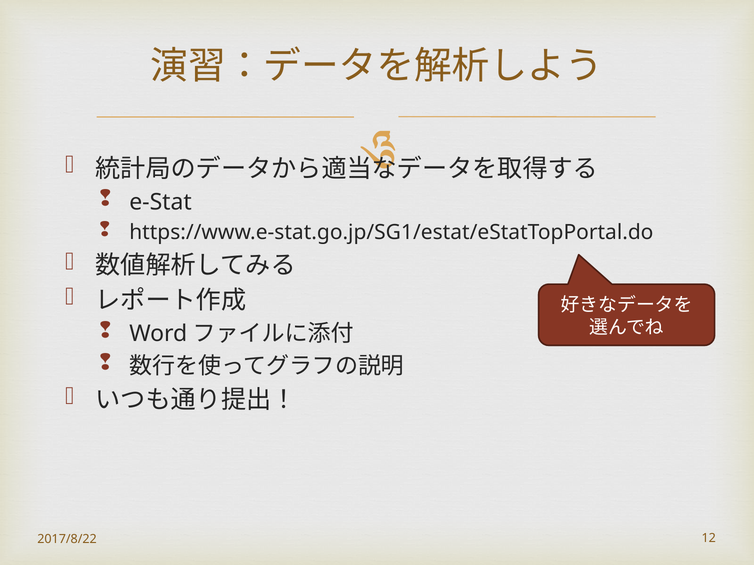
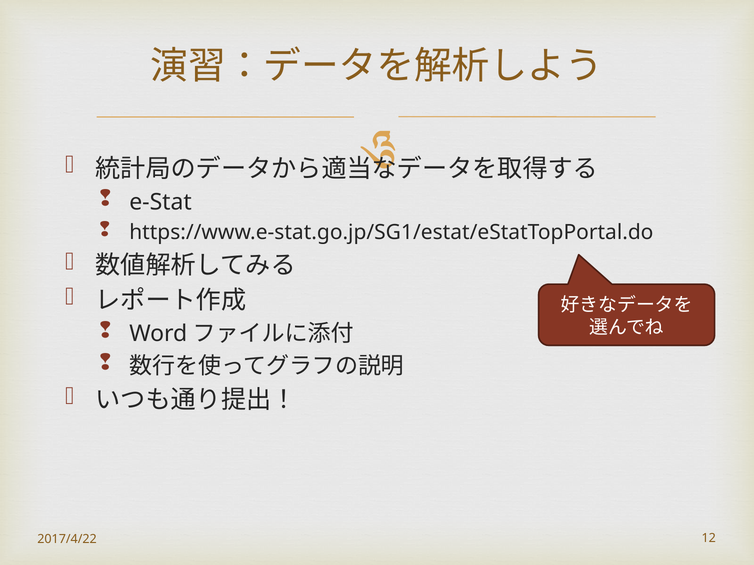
2017/8/22: 2017/8/22 -> 2017/4/22 (67, 540)
